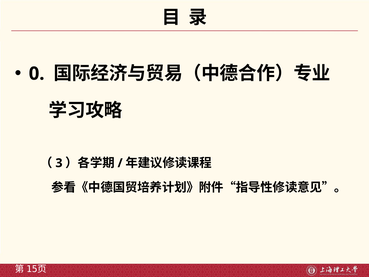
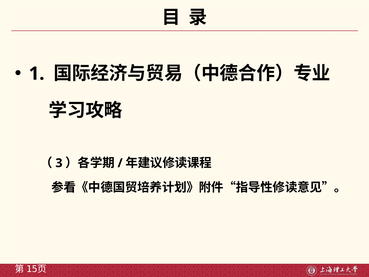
0: 0 -> 1 (37, 74)
